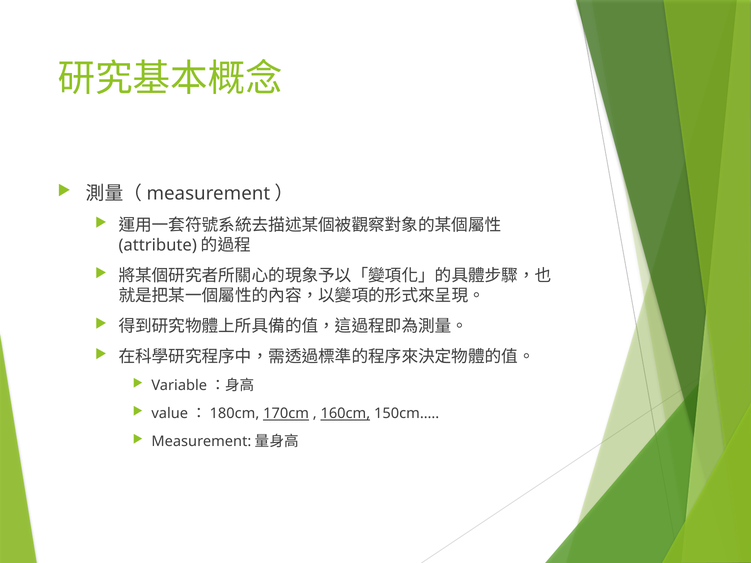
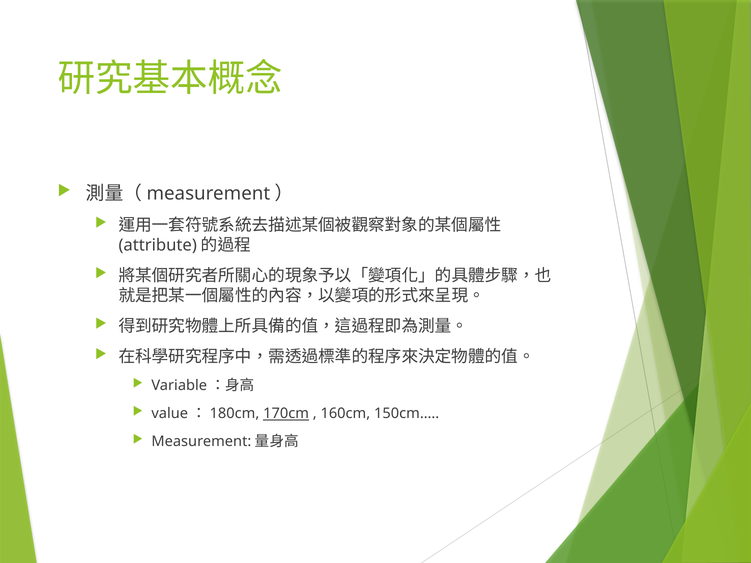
160cm underline: present -> none (345, 414)
